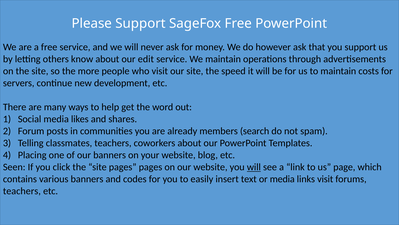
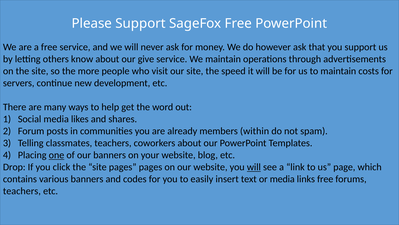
edit: edit -> give (146, 59)
search: search -> within (255, 131)
one underline: none -> present (56, 155)
Seen: Seen -> Drop (14, 167)
links visit: visit -> free (325, 179)
